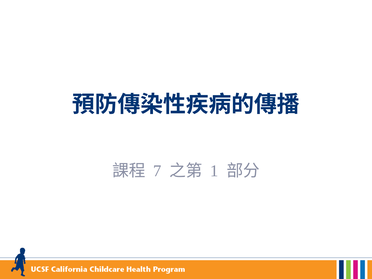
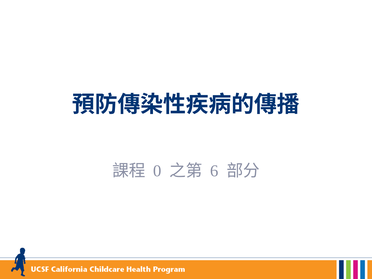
7: 7 -> 0 (157, 171)
1: 1 -> 6 (214, 171)
